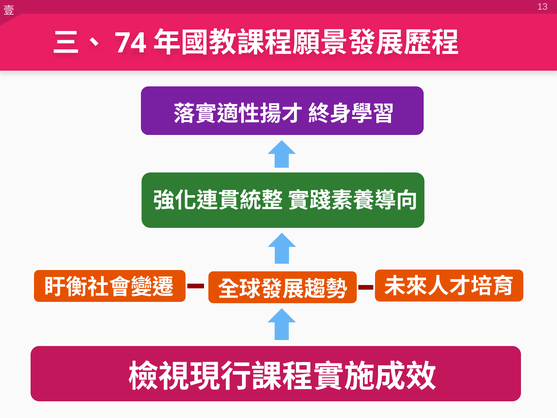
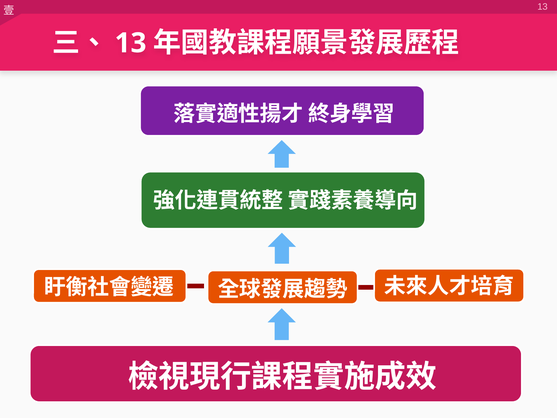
74: 74 -> 13 (131, 43)
